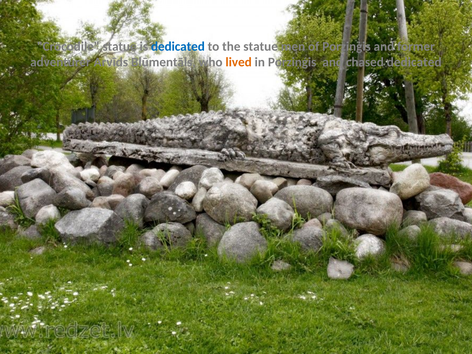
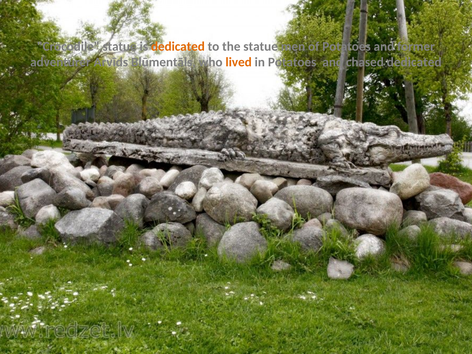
dedicated colour: blue -> orange (178, 47)
of Porziņģis: Porziņģis -> Potatoes (346, 47)
in Porziņģis: Porziņģis -> Potatoes (292, 62)
